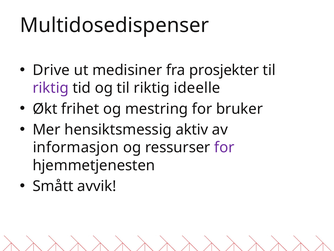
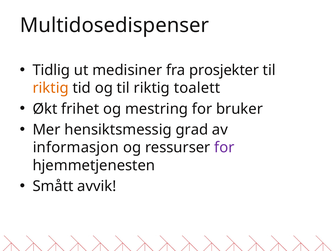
Drive: Drive -> Tidlig (51, 70)
riktig colour: purple -> orange (51, 88)
ideelle: ideelle -> toalett (197, 88)
aktiv: aktiv -> grad (192, 129)
